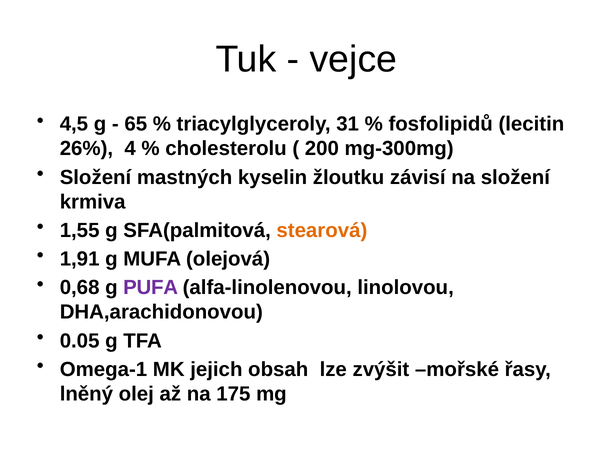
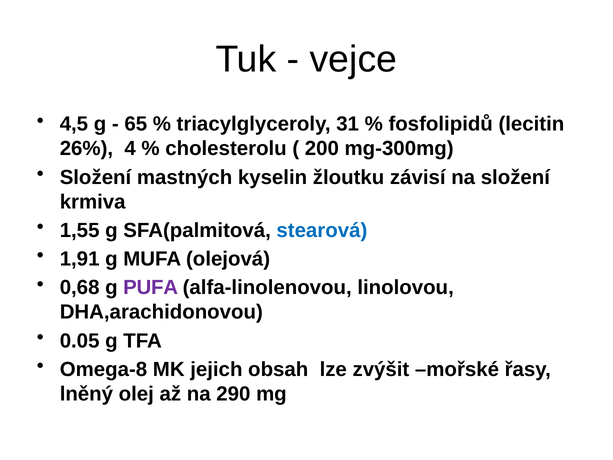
stearová colour: orange -> blue (322, 230)
Omega-1: Omega-1 -> Omega-8 (103, 369)
175: 175 -> 290 (233, 394)
